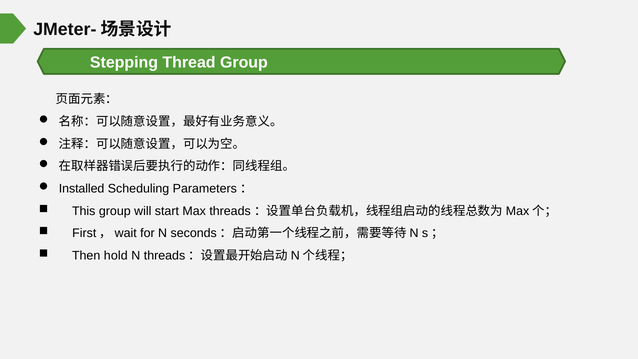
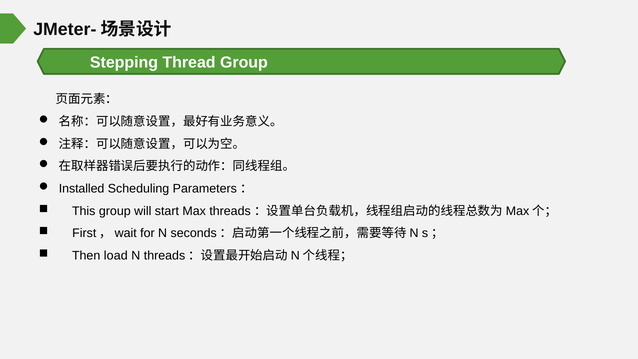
hold: hold -> load (116, 256)
